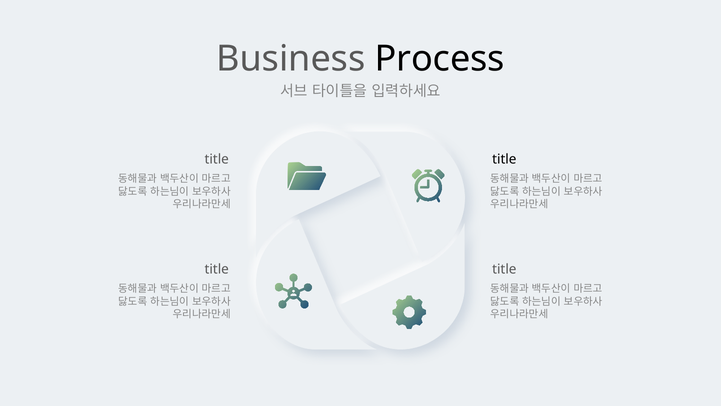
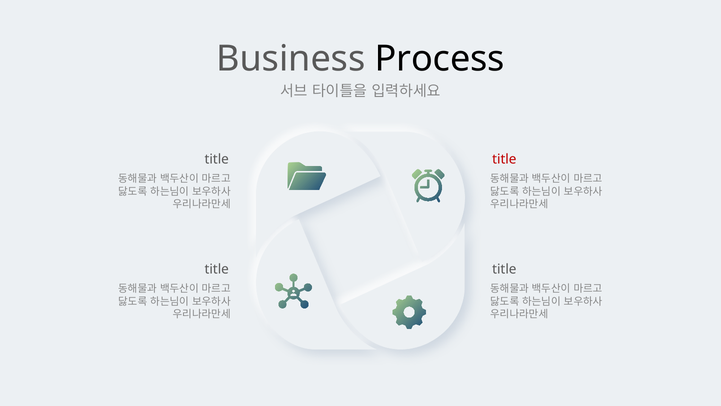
title colour: black -> red (504, 159)
